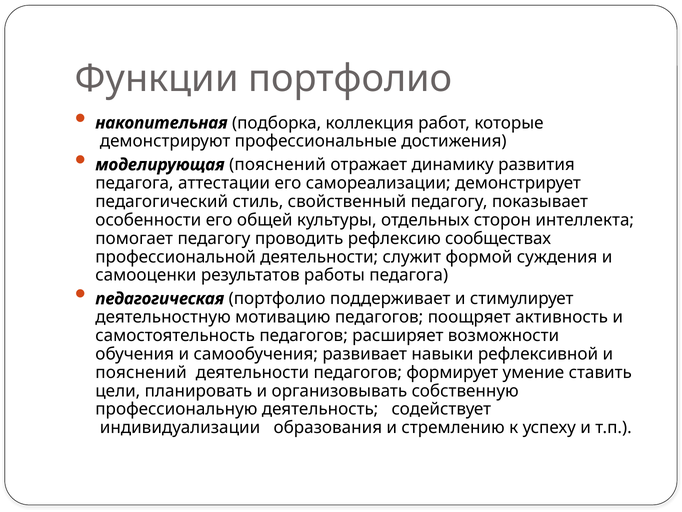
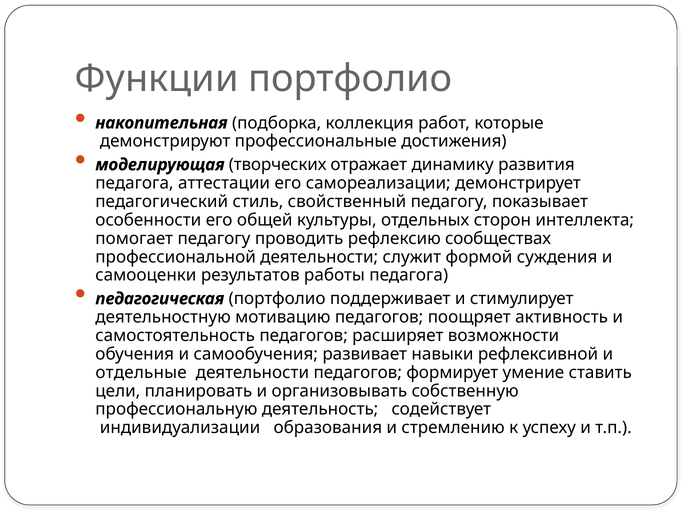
моделирующая пояснений: пояснений -> творческих (278, 165)
пояснений: пояснений -> отдельные (141, 372)
